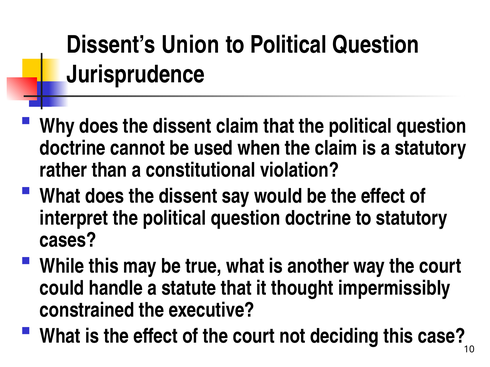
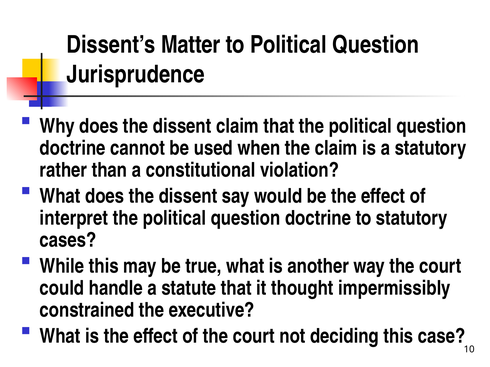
Union: Union -> Matter (191, 45)
